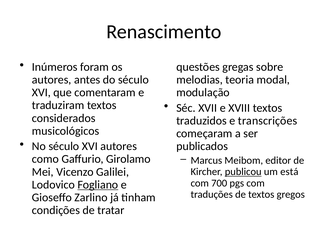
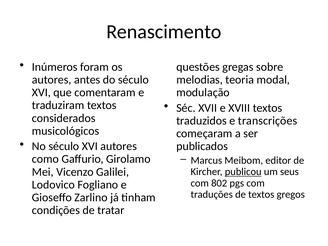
está: está -> seus (289, 172)
700: 700 -> 802 (219, 183)
Fogliano underline: present -> none (98, 185)
